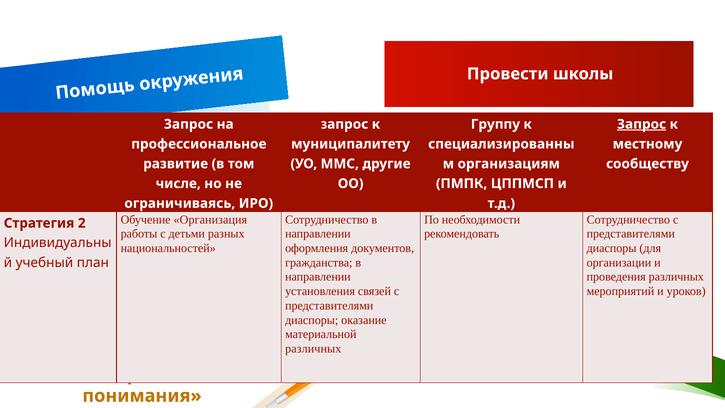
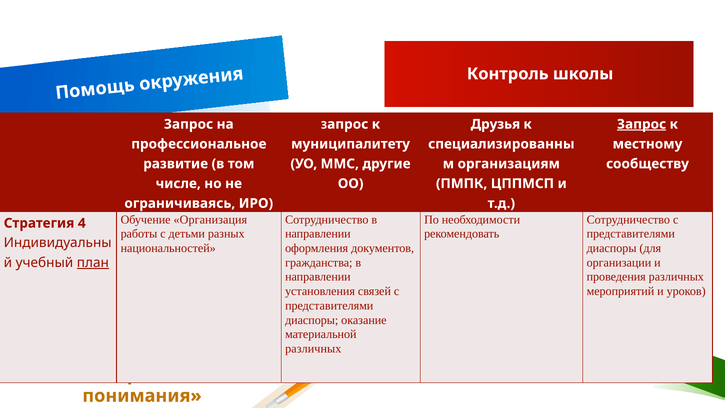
Провести: Провести -> Контроль (508, 74)
Группу: Группу -> Друзья (495, 124)
2: 2 -> 4 (82, 223)
план underline: none -> present (93, 263)
